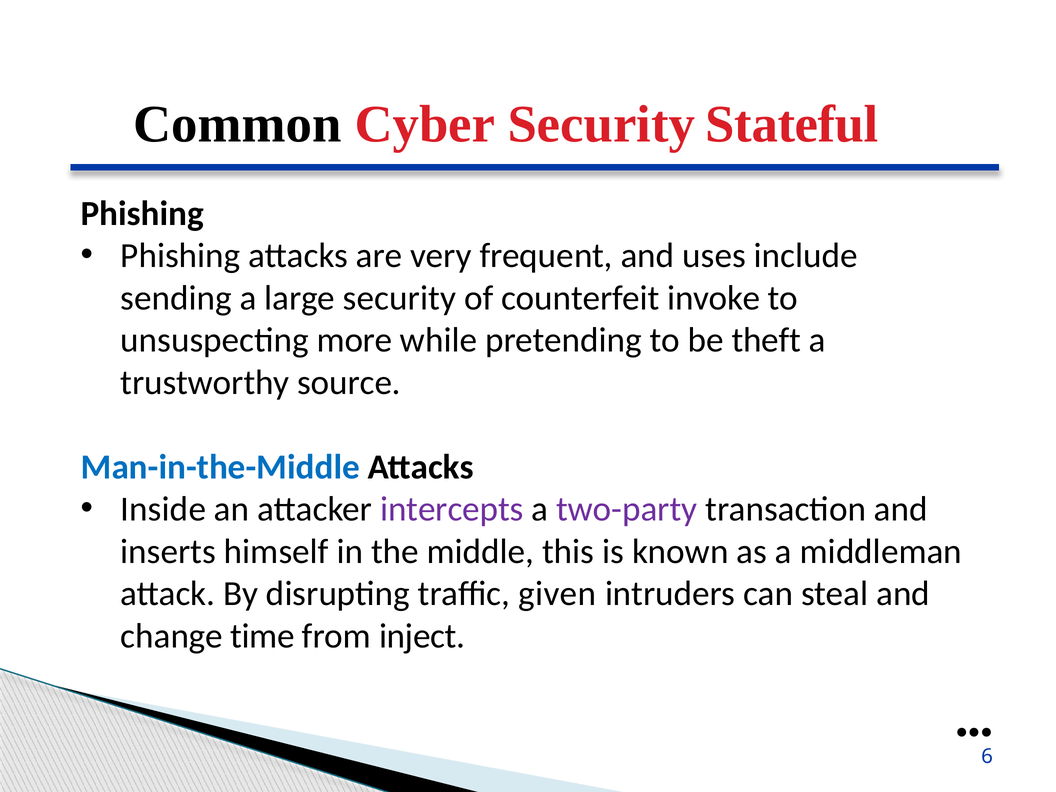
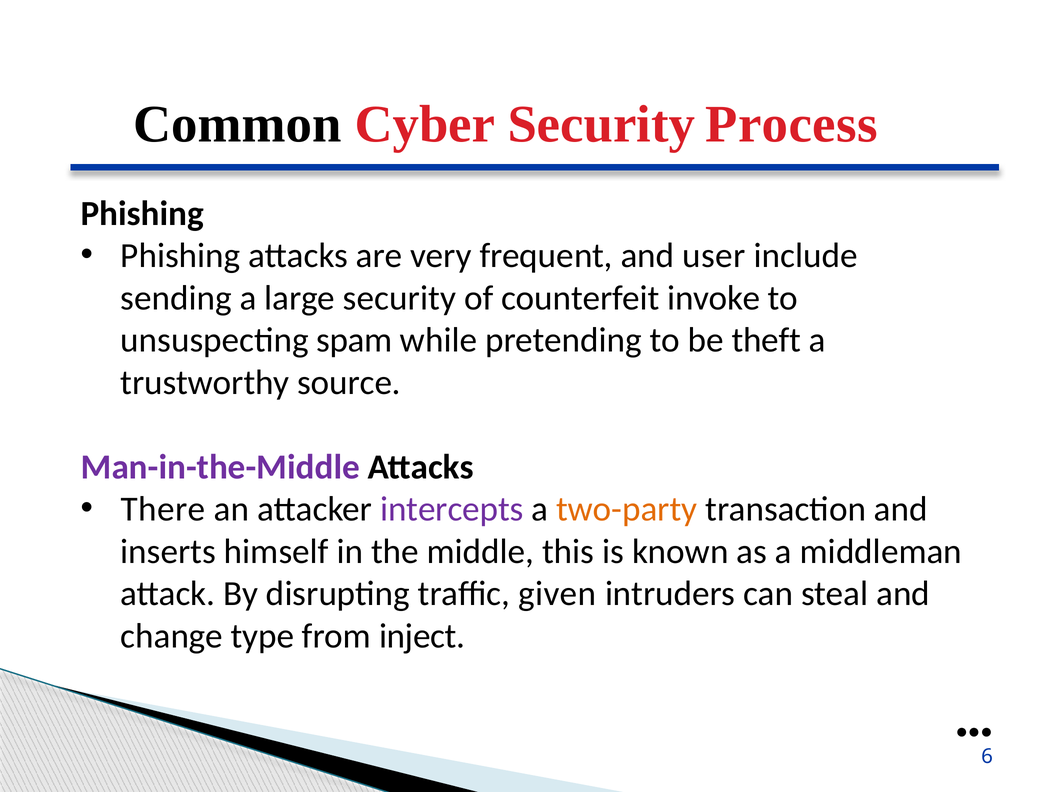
Stateful: Stateful -> Process (792, 124)
uses: uses -> user (714, 256)
more: more -> spam (354, 340)
Man-in-the-Middle colour: blue -> purple (220, 467)
Inside: Inside -> There (163, 509)
two-party colour: purple -> orange (627, 509)
time: time -> type (262, 636)
